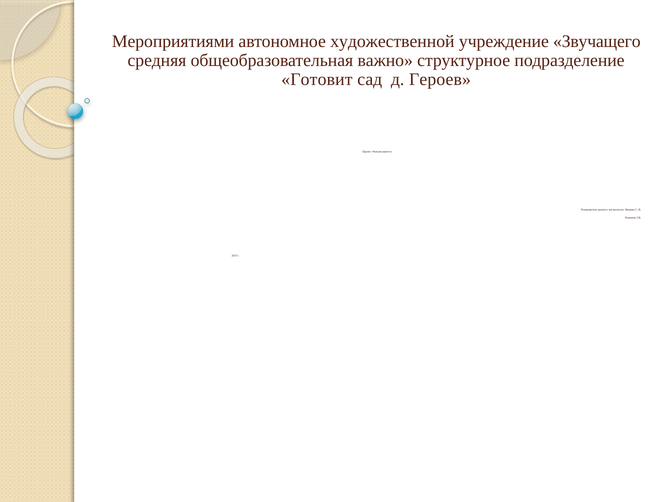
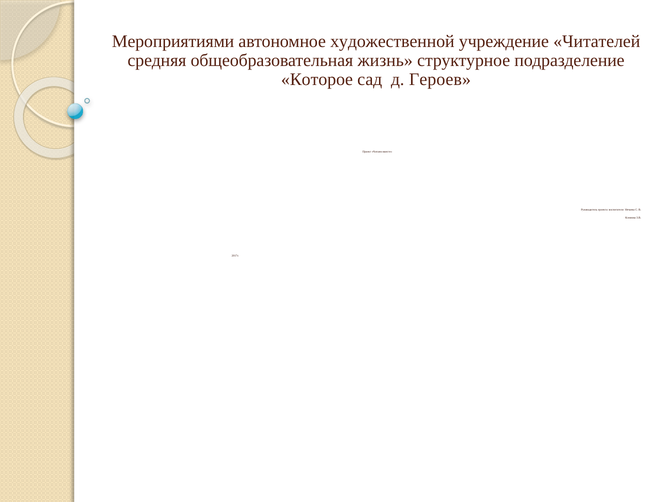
Звучащего: Звучащего -> Читателей (597, 41)
важно: важно -> жизнь (385, 61)
Готовит: Готовит -> Которое (317, 80)
